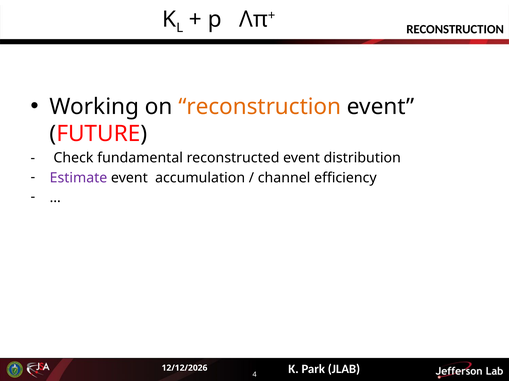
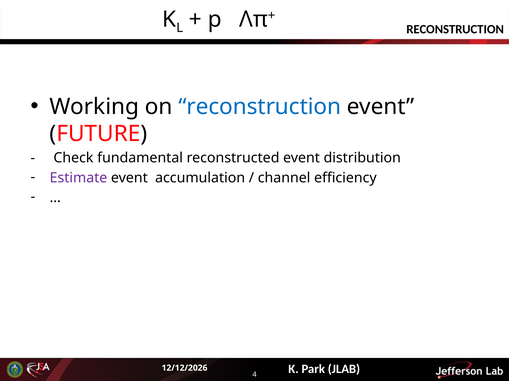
reconstruction colour: orange -> blue (260, 107)
